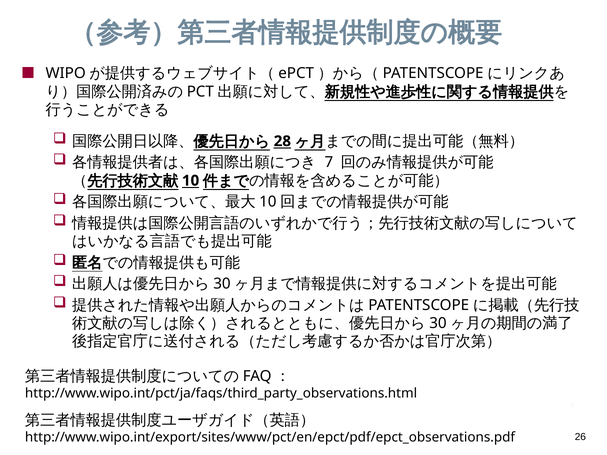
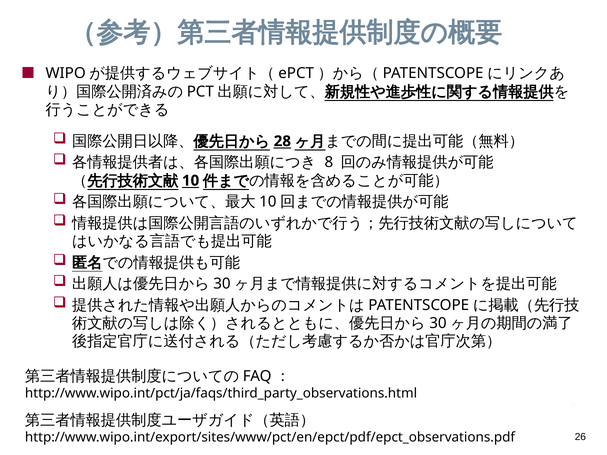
7: 7 -> 8 (329, 163)
